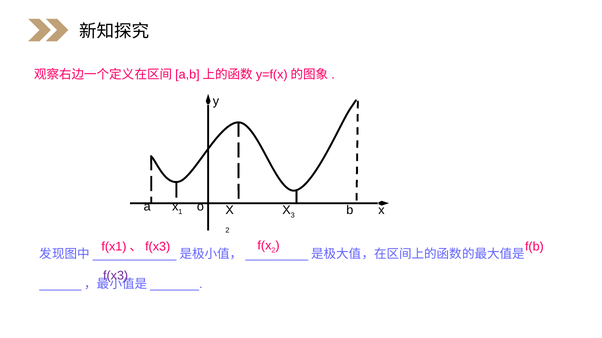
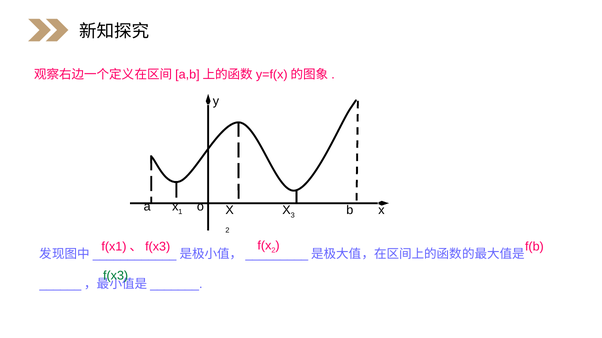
f(x3 colour: purple -> green (116, 276)
